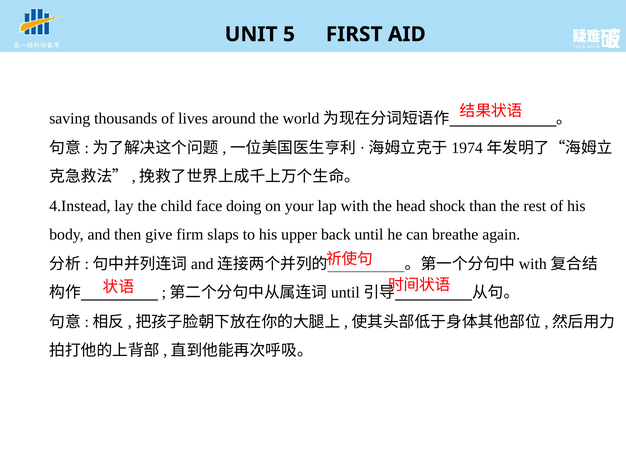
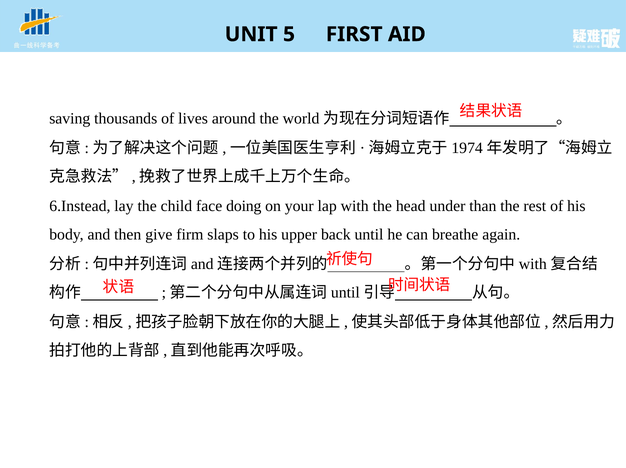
4.Instead: 4.Instead -> 6.Instead (80, 206)
shock: shock -> under (447, 206)
